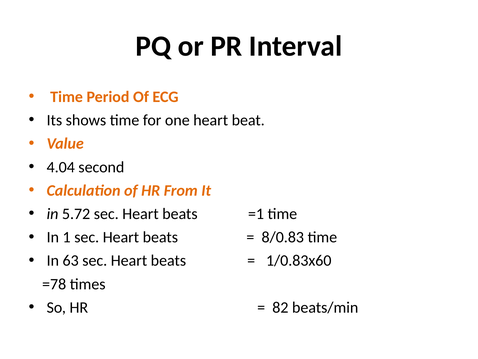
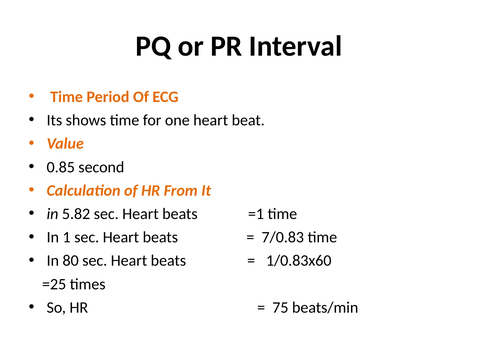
4.04: 4.04 -> 0.85 (61, 167)
5.72: 5.72 -> 5.82 (76, 214)
8/0.83: 8/0.83 -> 7/0.83 (283, 237)
63: 63 -> 80 (71, 260)
=78: =78 -> =25 (54, 284)
82: 82 -> 75 (280, 307)
